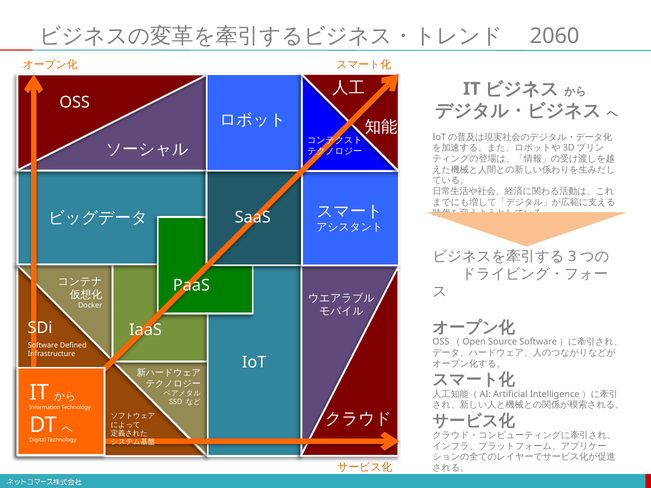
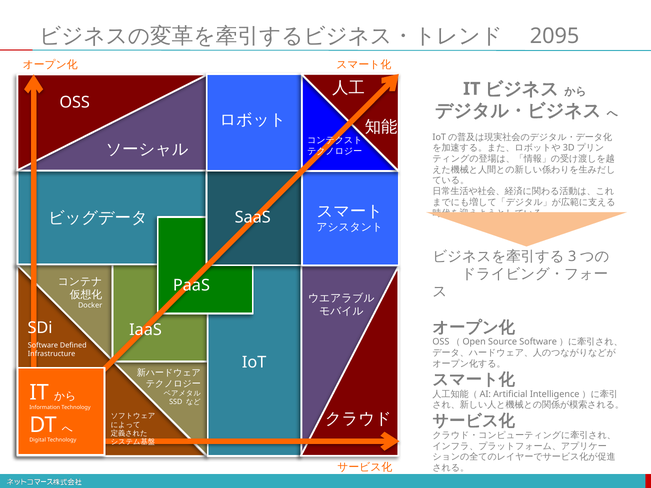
2060: 2060 -> 2095 (555, 36)
